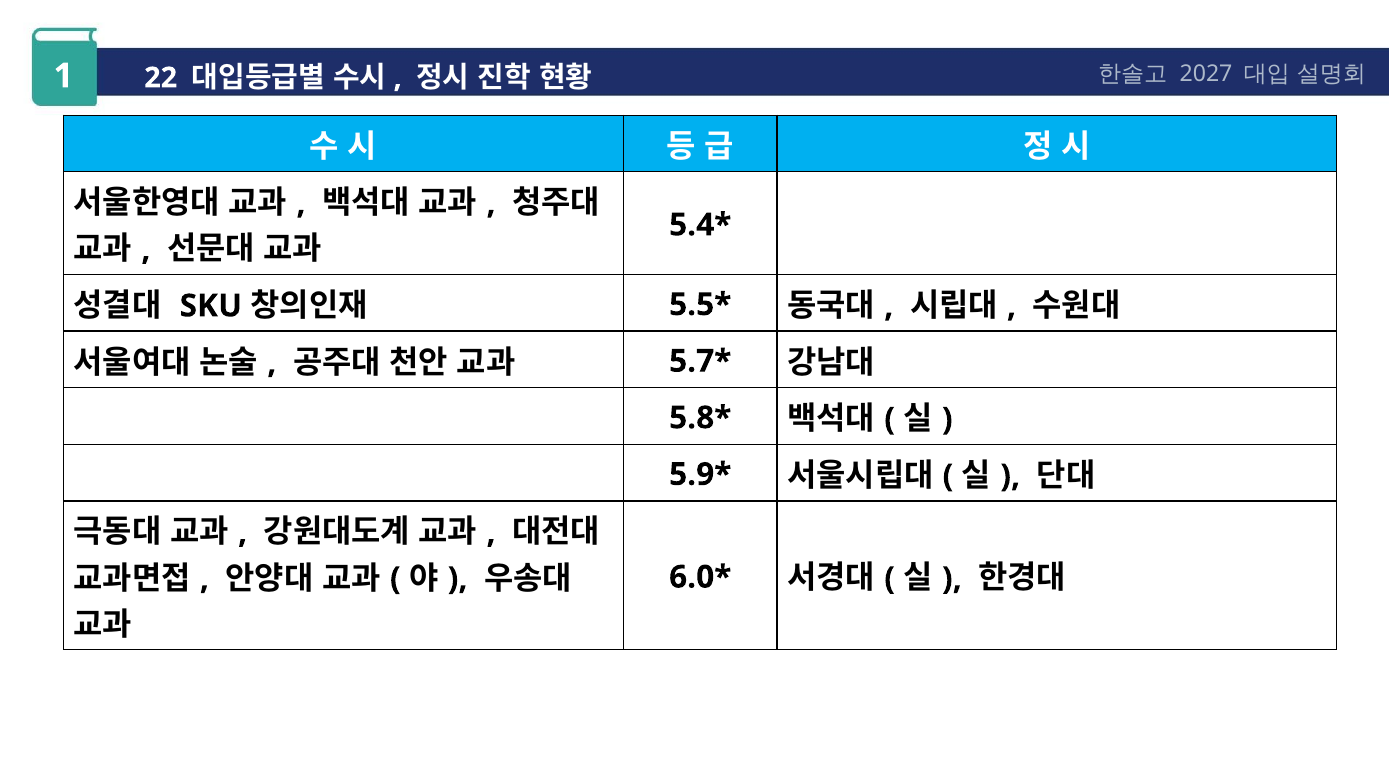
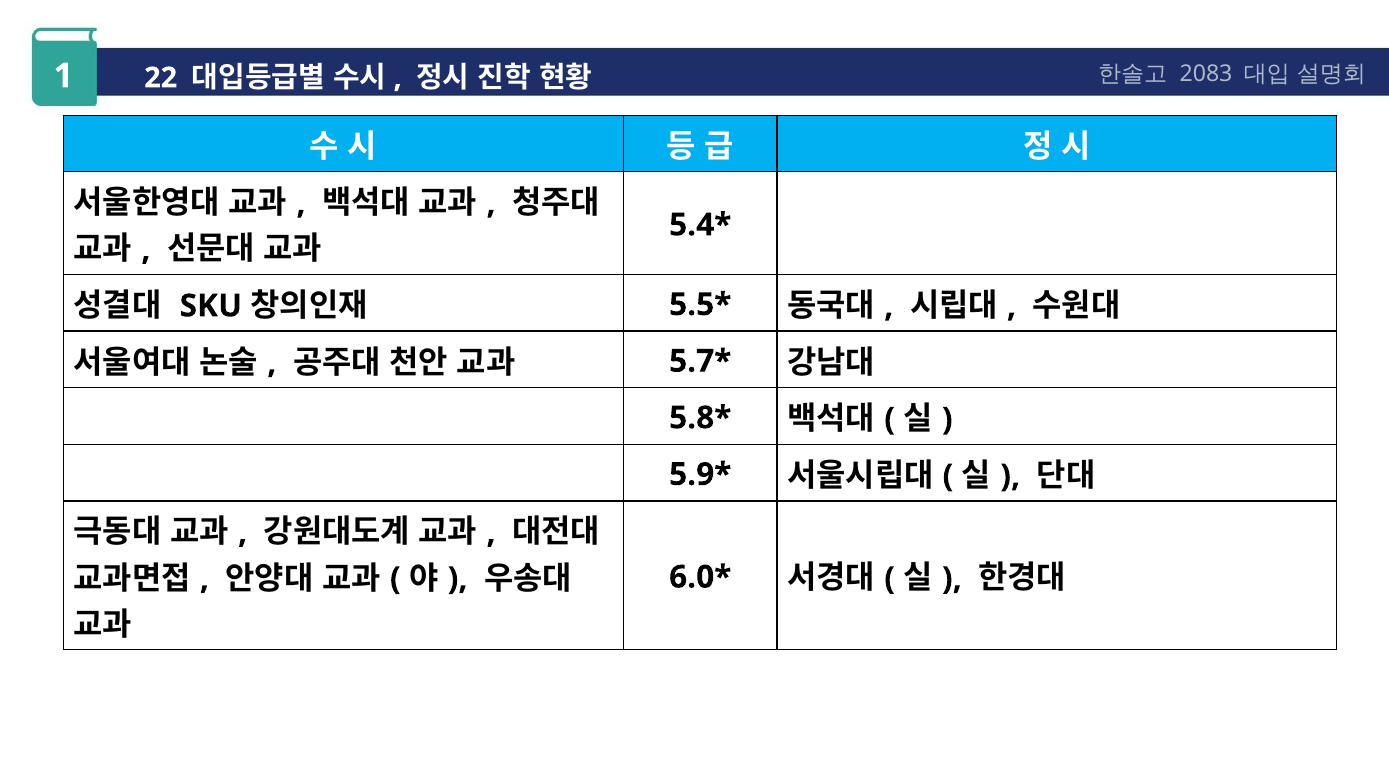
2027: 2027 -> 2083 (1206, 74)
